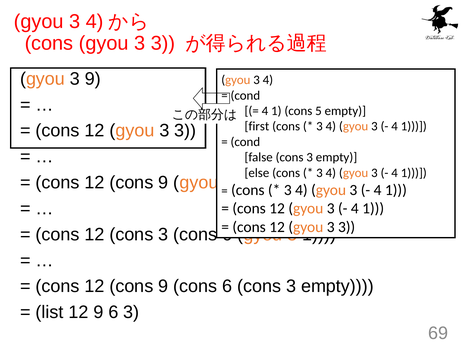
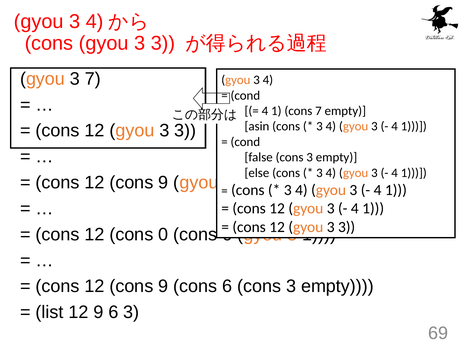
3 9: 9 -> 7 (93, 79)
cons 5: 5 -> 7 (318, 111)
first: first -> asin (257, 126)
12 cons 3: 3 -> 0 (163, 234)
